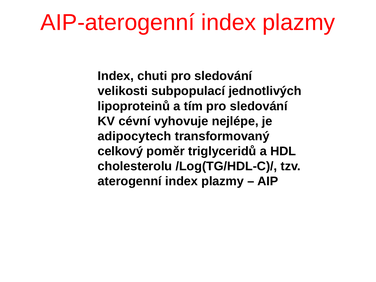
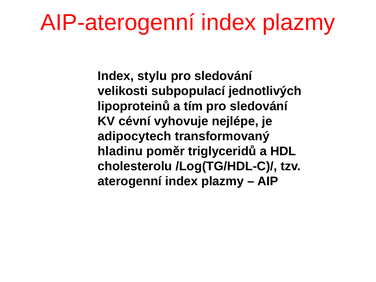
chuti: chuti -> stylu (152, 76)
celkový: celkový -> hladinu (120, 151)
